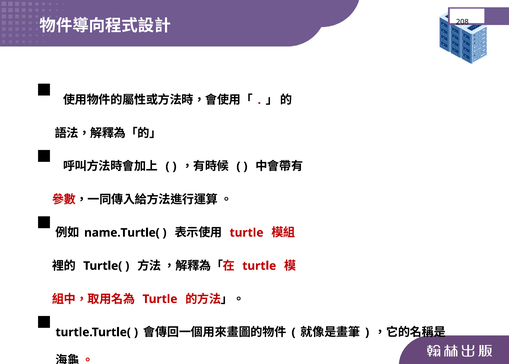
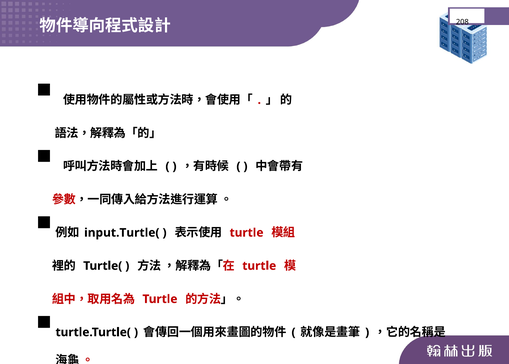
name.Turtle(: name.Turtle( -> input.Turtle( (122, 232)
